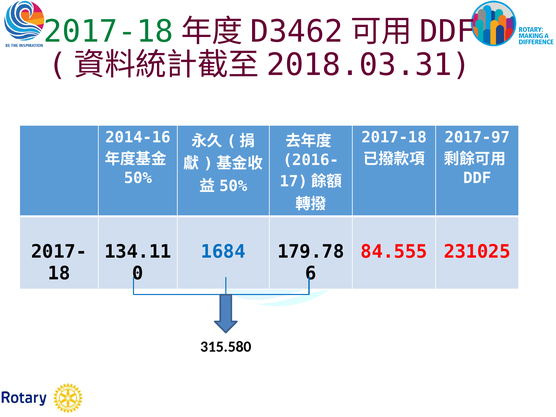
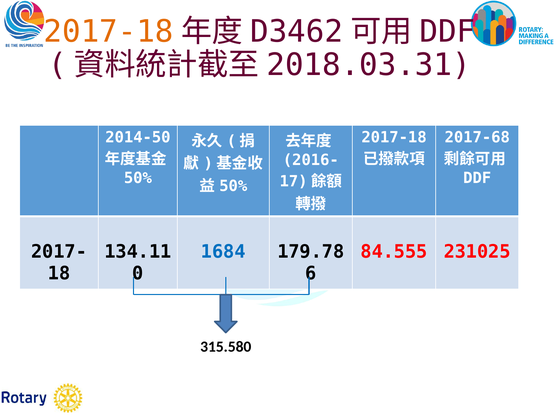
2017-18 colour: green -> orange (109, 32)
2014-16: 2014-16 -> 2014-50 (138, 138)
2017-97: 2017-97 -> 2017-68 (477, 138)
